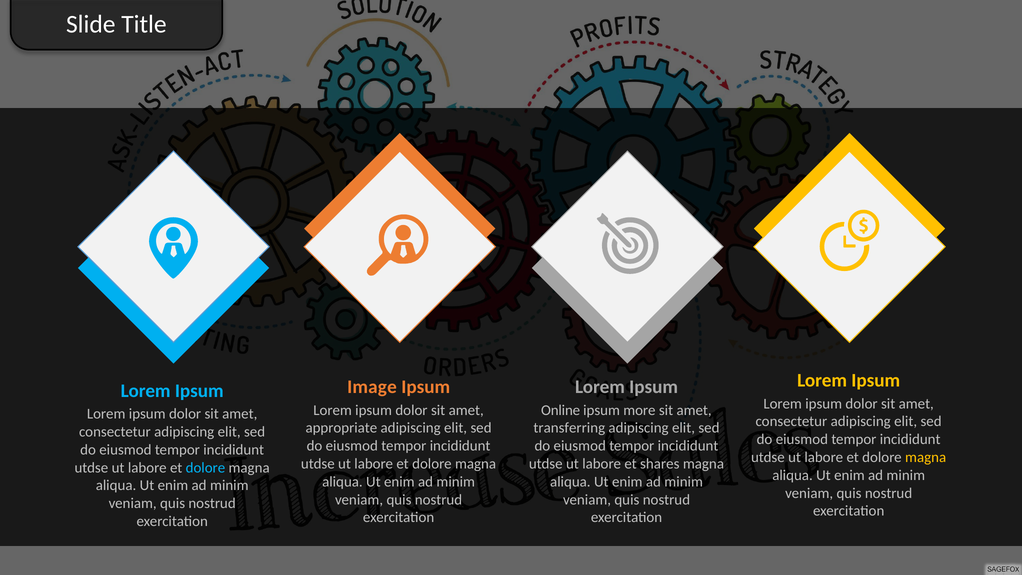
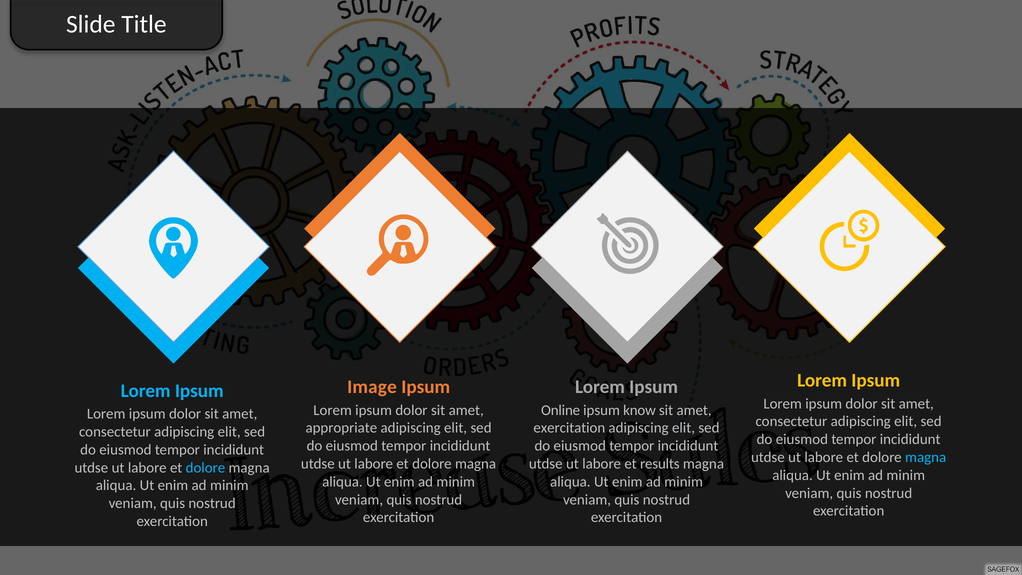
more: more -> know (639, 410)
transferring: transferring -> exercitation (569, 428)
magna colour: yellow -> light blue (926, 457)
shares: shares -> results (660, 464)
